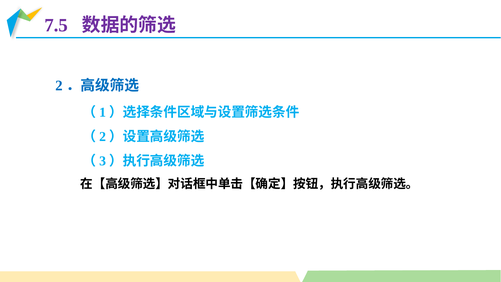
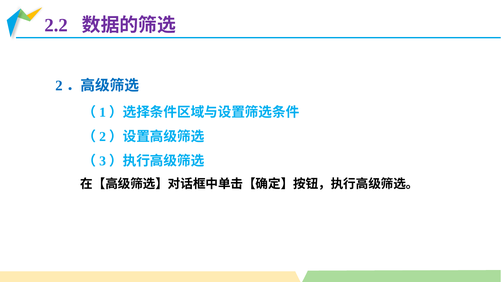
7.5: 7.5 -> 2.2 (56, 25)
